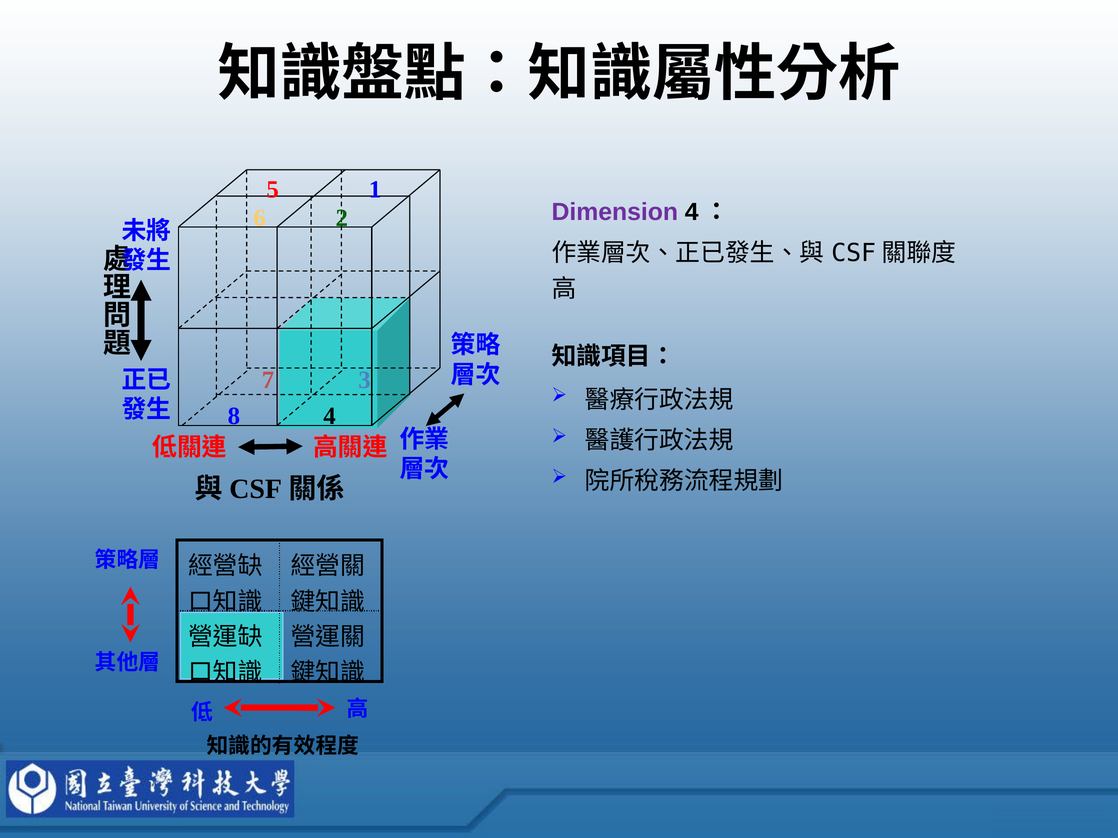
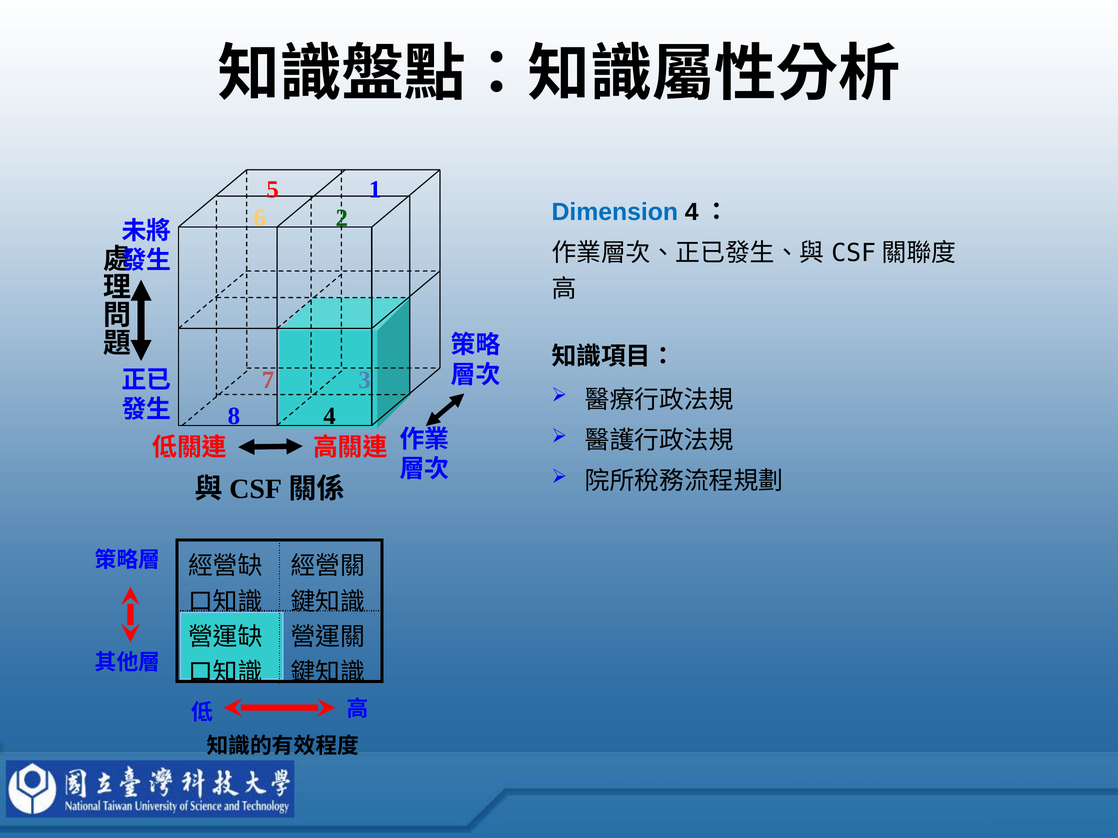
Dimension colour: purple -> blue (615, 212)
